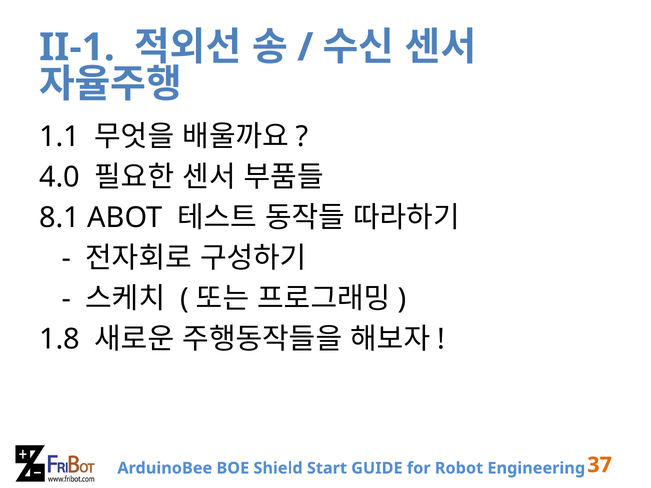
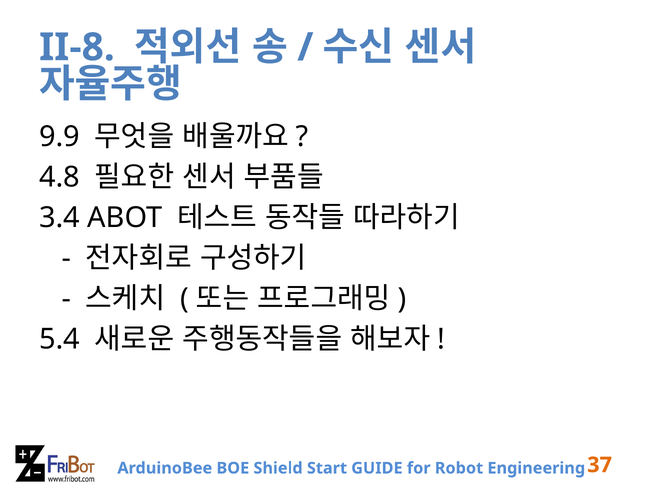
II-1: II-1 -> II-8 (77, 47)
1.1: 1.1 -> 9.9 (59, 137)
4.0: 4.0 -> 4.8 (59, 177)
8.1: 8.1 -> 3.4 (59, 218)
1.8: 1.8 -> 5.4 (59, 339)
